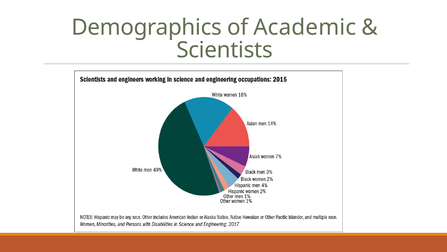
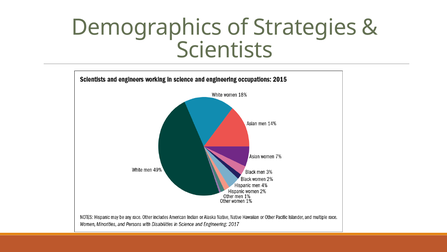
Academic: Academic -> Strategies (305, 27)
